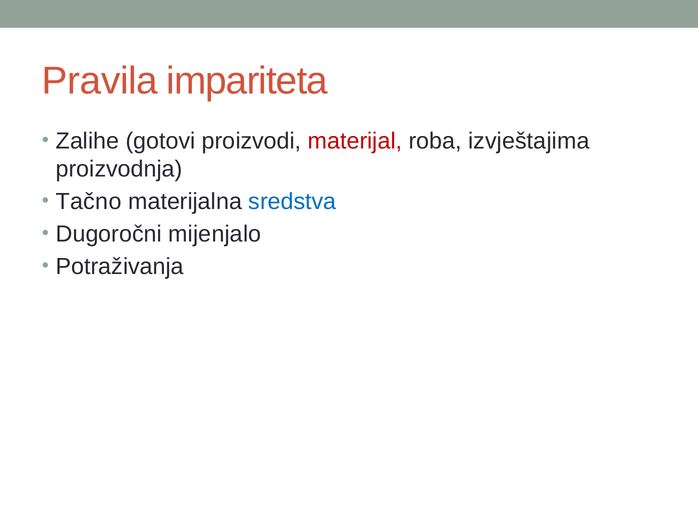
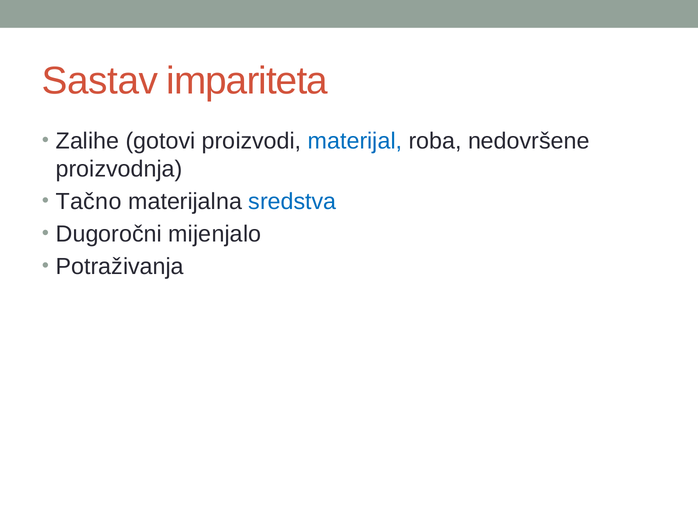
Pravila: Pravila -> Sastav (100, 81)
materijal colour: red -> blue (355, 141)
izvještajima: izvještajima -> nedovršene (529, 141)
